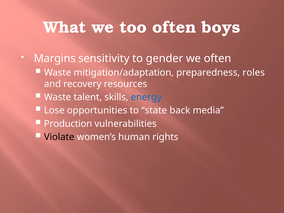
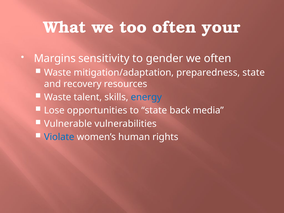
boys: boys -> your (221, 27)
preparedness roles: roles -> state (254, 73)
Production: Production -> Vulnerable (68, 124)
Violate colour: black -> blue (59, 137)
